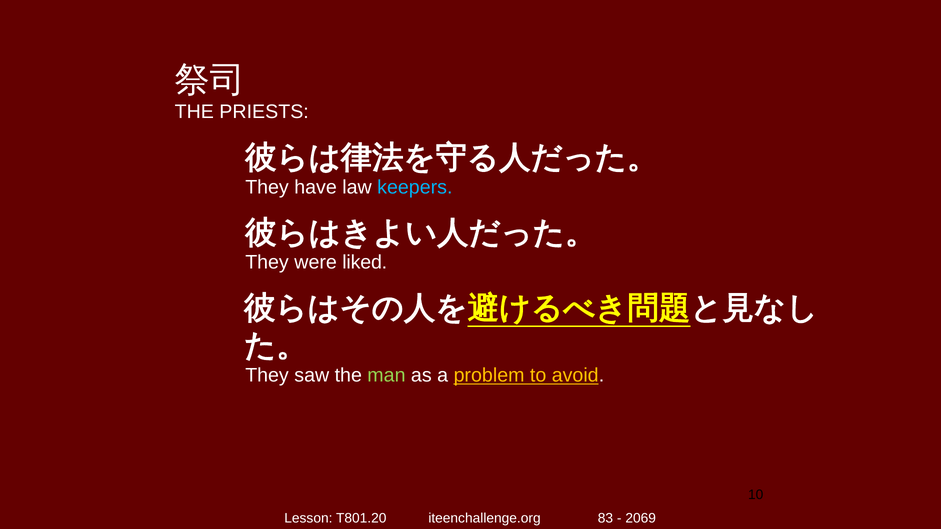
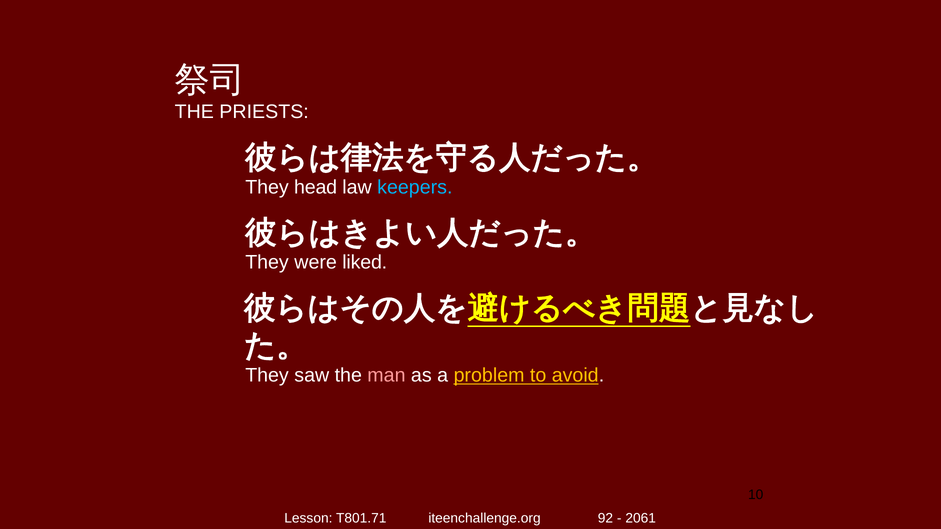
have: have -> head (316, 187)
man colour: light green -> pink (386, 375)
T801.20: T801.20 -> T801.71 (361, 518)
83: 83 -> 92 (605, 518)
2069: 2069 -> 2061 (641, 518)
